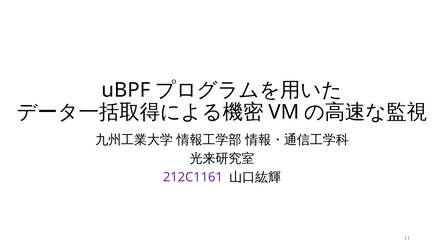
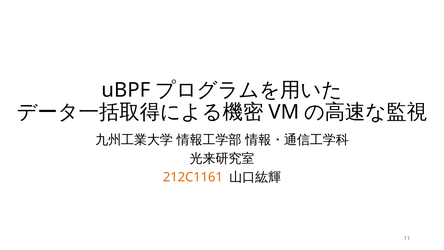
212C1161 colour: purple -> orange (193, 177)
